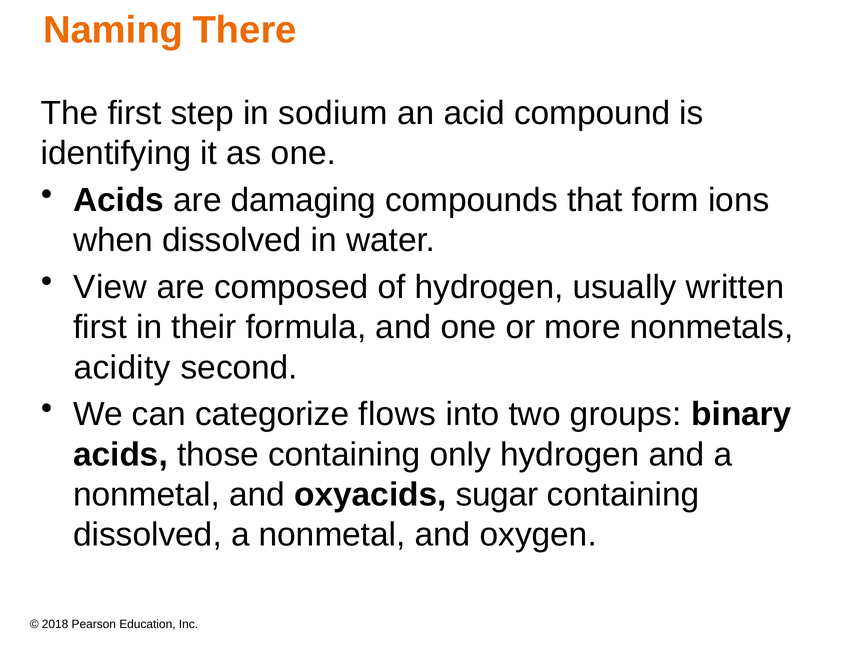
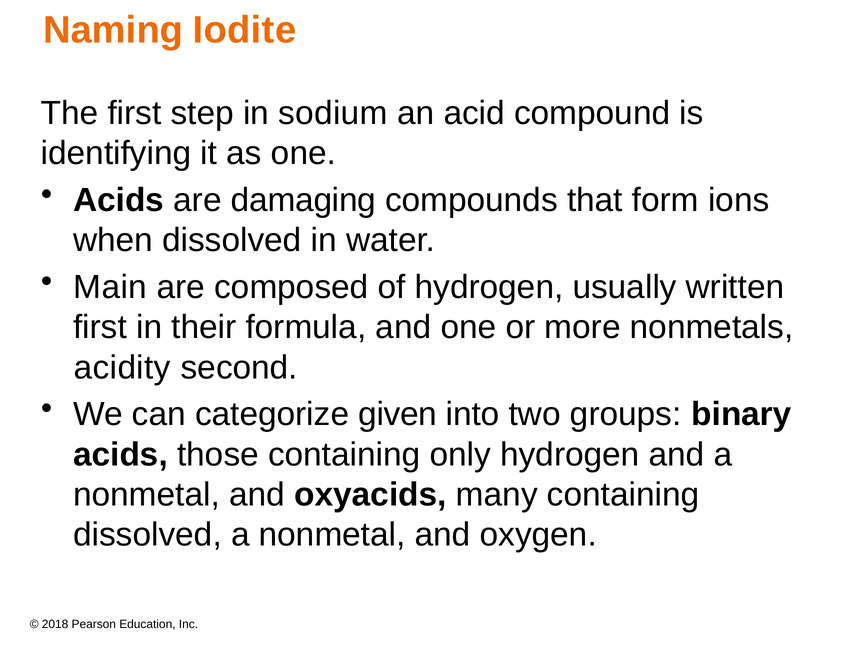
There: There -> Iodite (244, 30)
View: View -> Main (110, 287)
flows: flows -> given (398, 415)
sugar: sugar -> many (497, 495)
